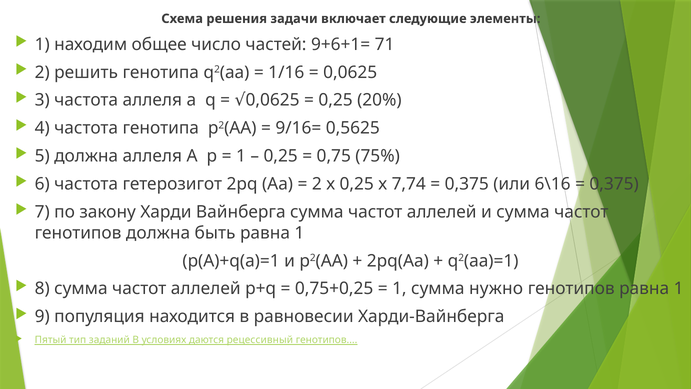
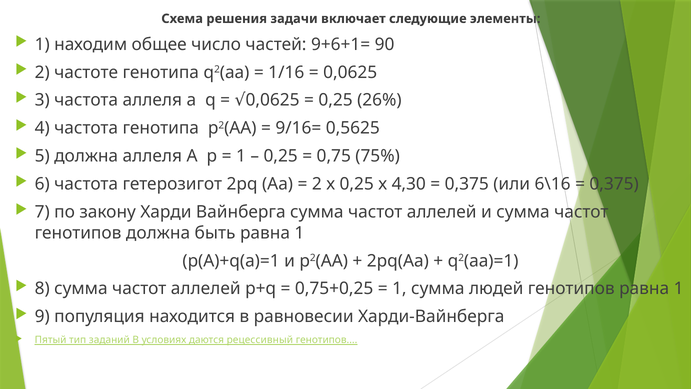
71: 71 -> 90 (385, 44)
решить: решить -> частоте (86, 72)
20%: 20% -> 26% (379, 100)
7,74: 7,74 -> 4,30 (409, 184)
нужно: нужно -> людей (496, 289)
